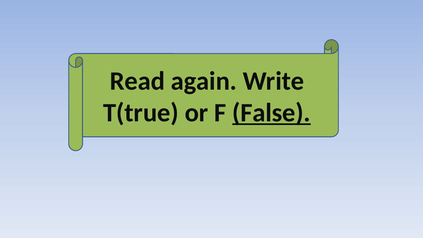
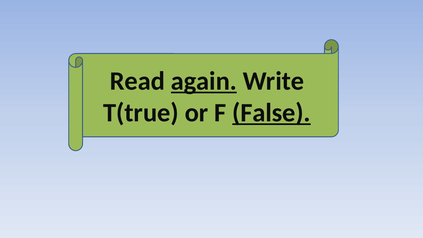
again underline: none -> present (204, 81)
